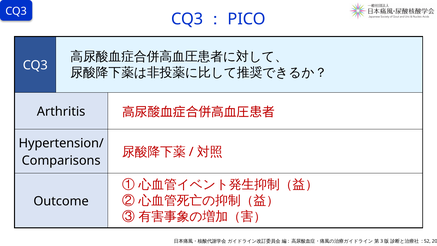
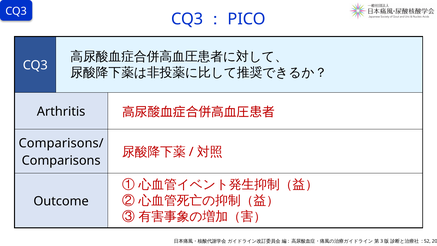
Hypertension/: Hypertension/ -> Comparisons/ (61, 143)
